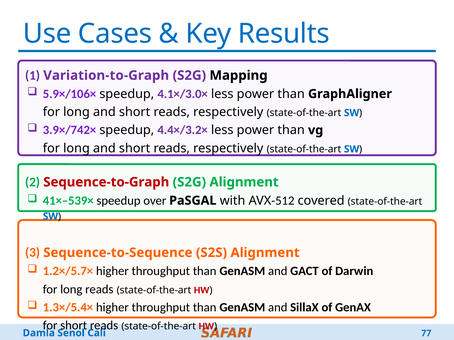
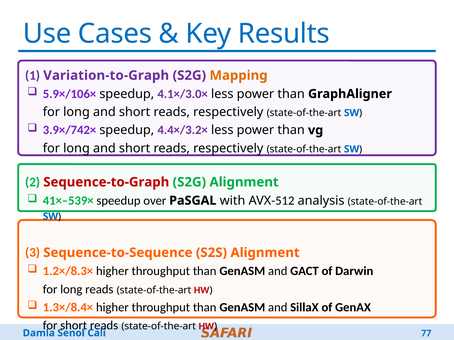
Mapping colour: black -> orange (239, 76)
covered: covered -> analysis (321, 201)
1.2×/5.7×: 1.2×/5.7× -> 1.2×/8.3× (68, 271)
1.3×/5.4×: 1.3×/5.4× -> 1.3×/8.4× (68, 308)
